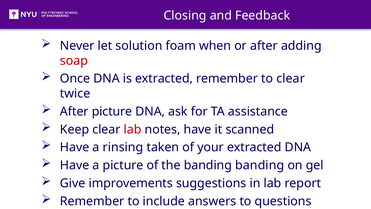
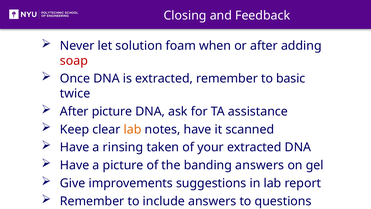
to clear: clear -> basic (291, 79)
lab colour: red -> orange (133, 129)
banding banding: banding -> answers (260, 165)
